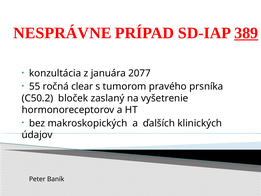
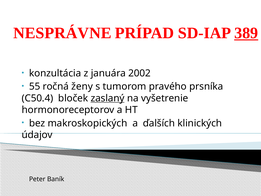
2077: 2077 -> 2002 (140, 73)
clear: clear -> ženy (82, 86)
C50.2: C50.2 -> C50.4 (37, 98)
zaslaný underline: none -> present (108, 98)
